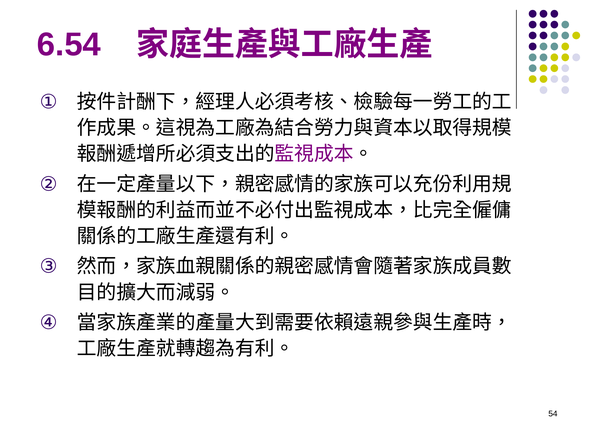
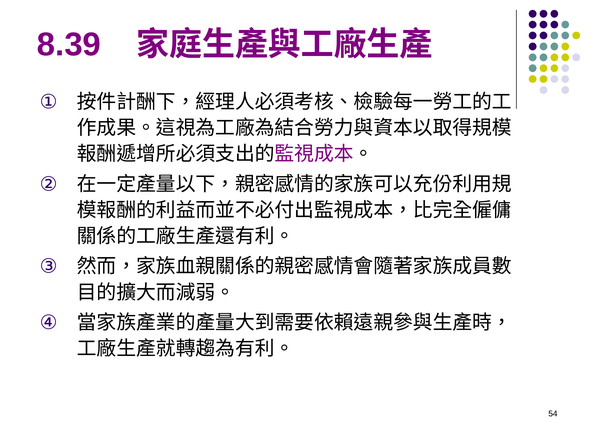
6.54: 6.54 -> 8.39 (69, 45)
